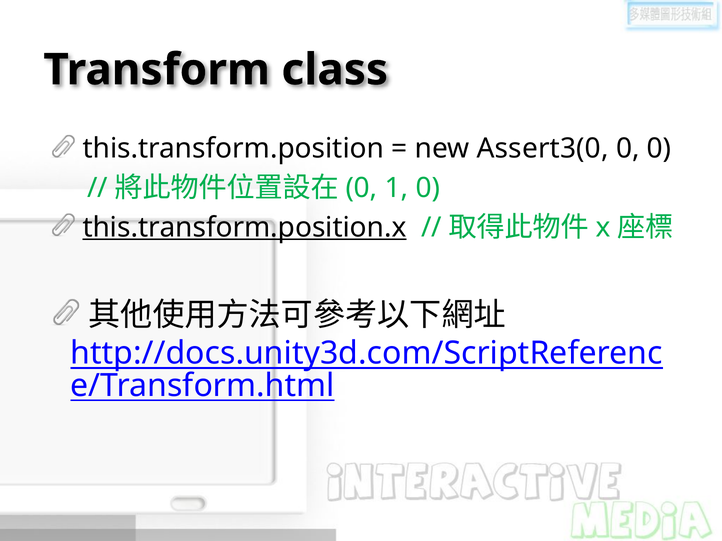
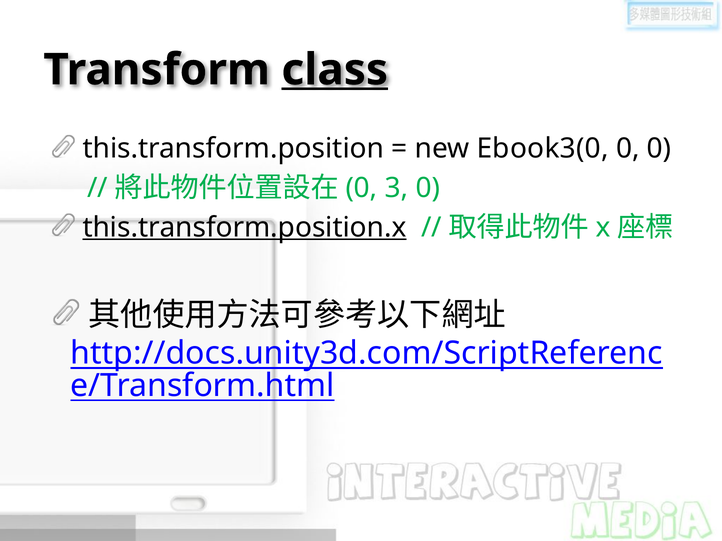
class underline: none -> present (335, 70)
Assert3(0: Assert3(0 -> Ebook3(0 (543, 149)
1: 1 -> 3 (397, 188)
